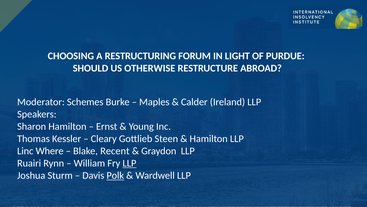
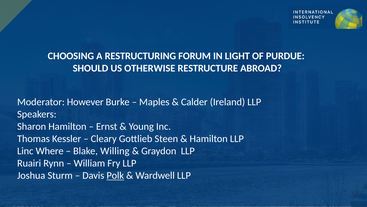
Schemes: Schemes -> However (85, 102)
Recent: Recent -> Willing (115, 151)
LLP underline: present -> none (129, 163)
